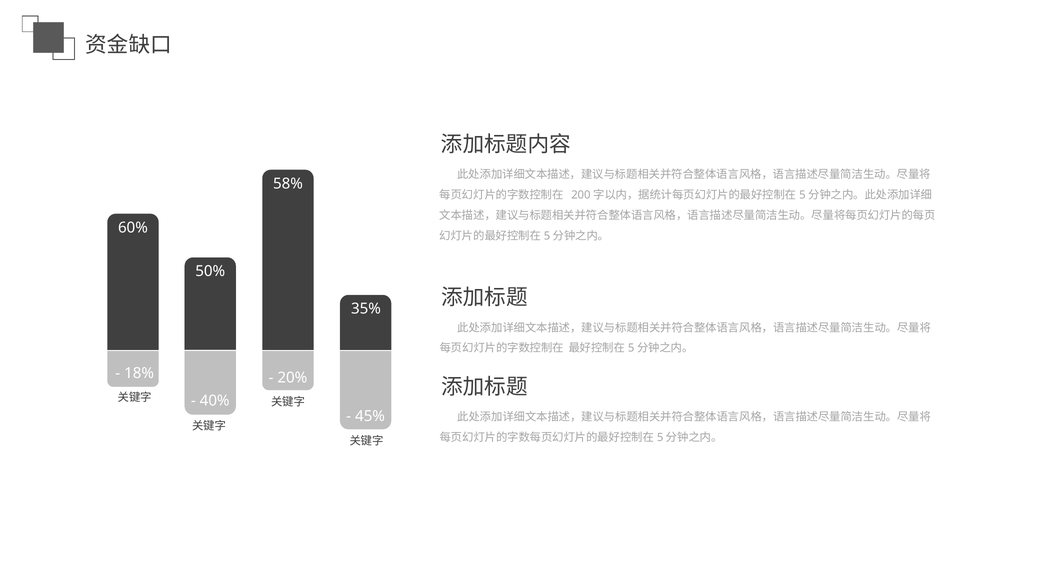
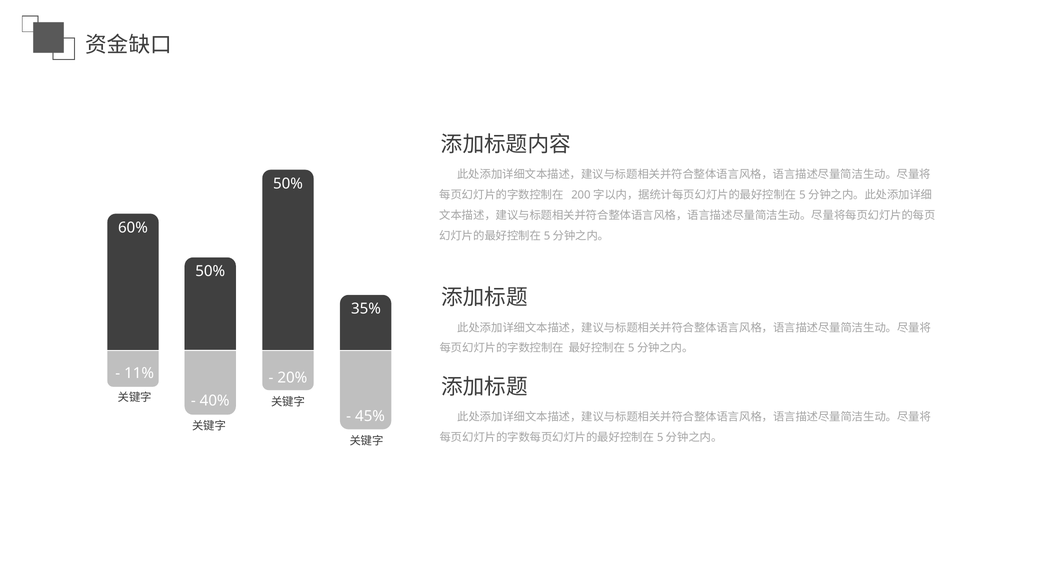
58%: 58% -> 50% (288, 184)
18%: 18% -> 11% (139, 373)
